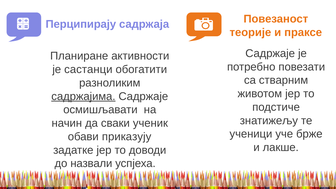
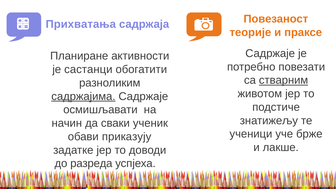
Перципирају: Перципирају -> Прихватања (81, 24)
стварним underline: none -> present (284, 80)
назвали: назвали -> разреда (91, 164)
